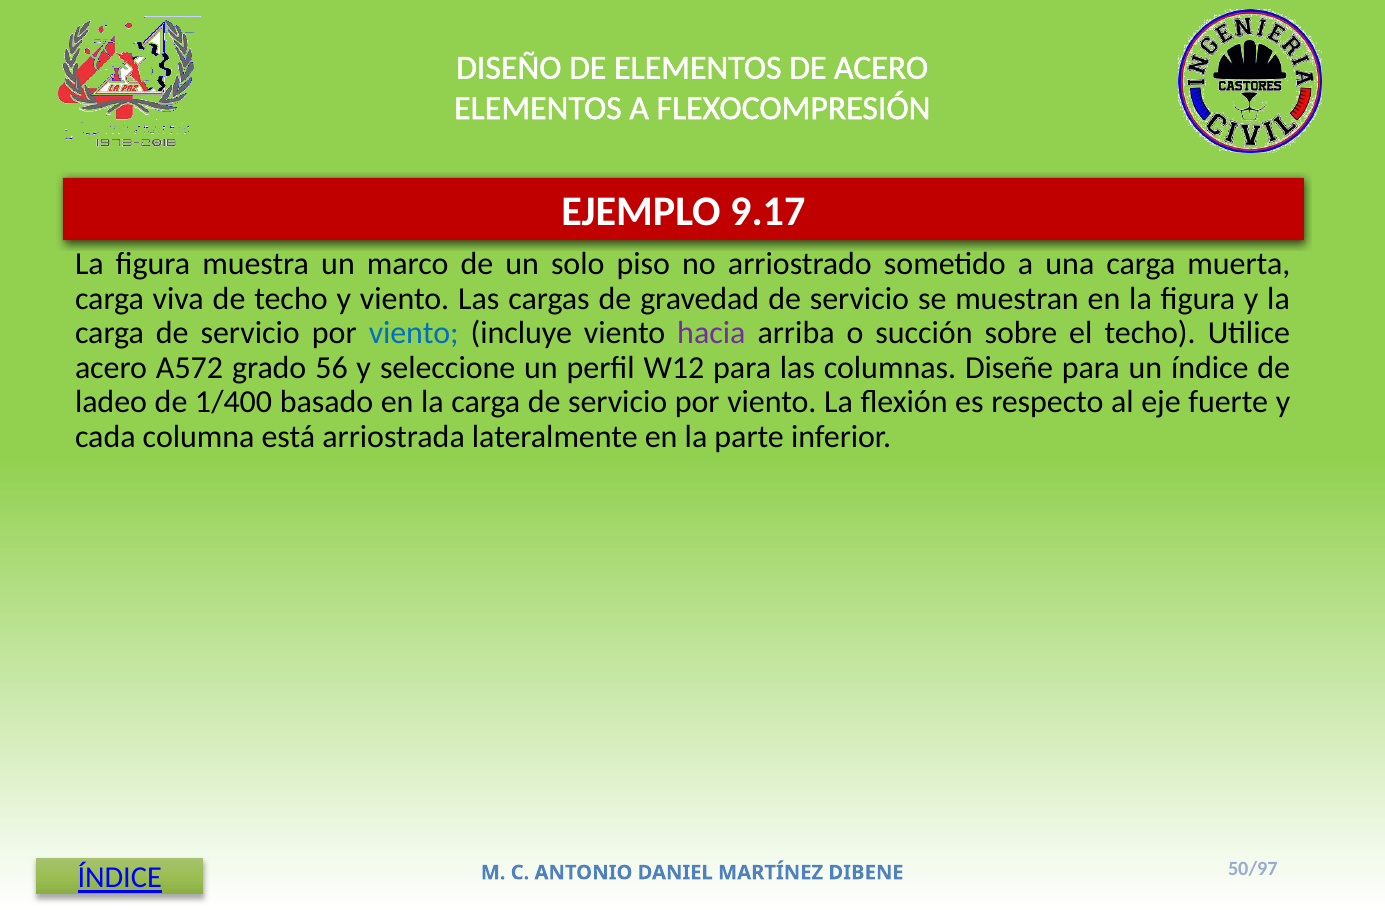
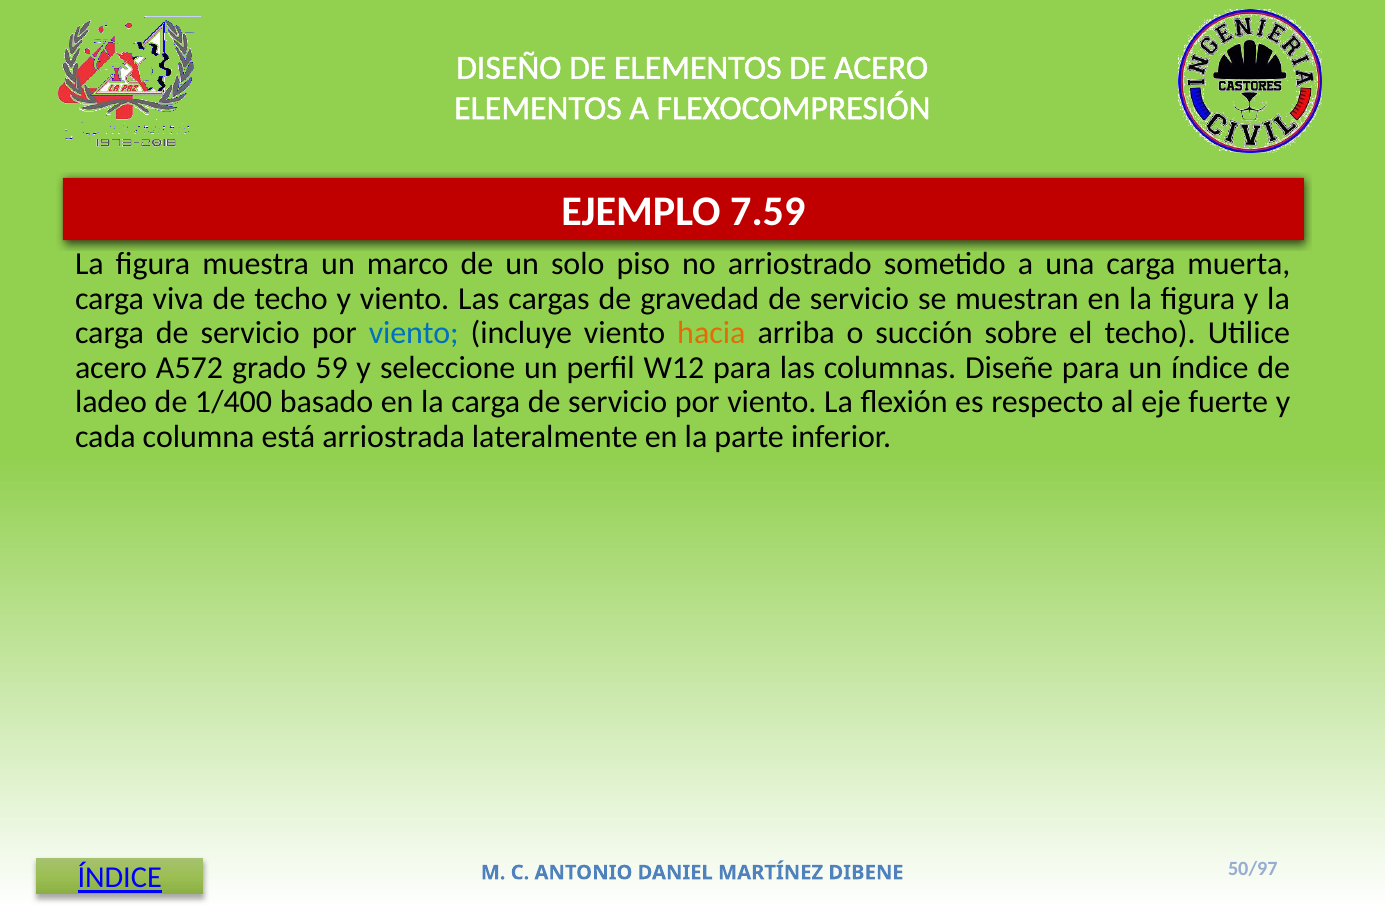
9.17: 9.17 -> 7.59 (768, 212)
hacia colour: purple -> orange (711, 333)
56: 56 -> 59 (332, 368)
